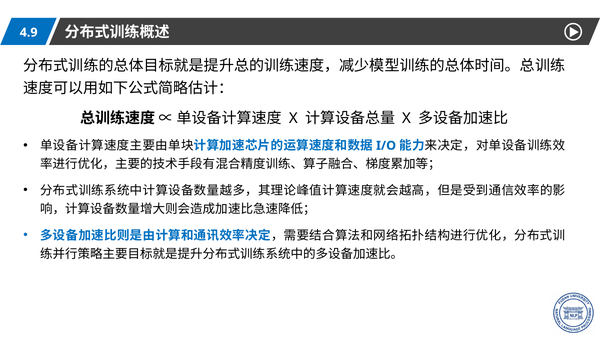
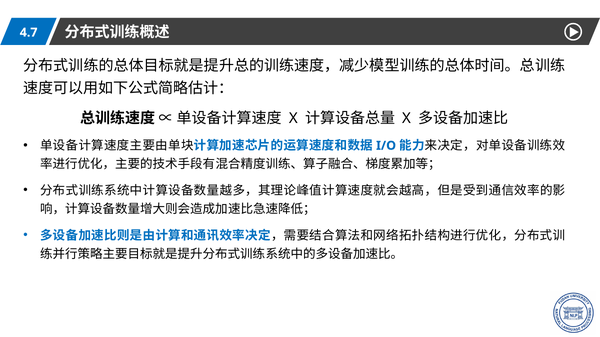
4.9: 4.9 -> 4.7 (29, 33)
